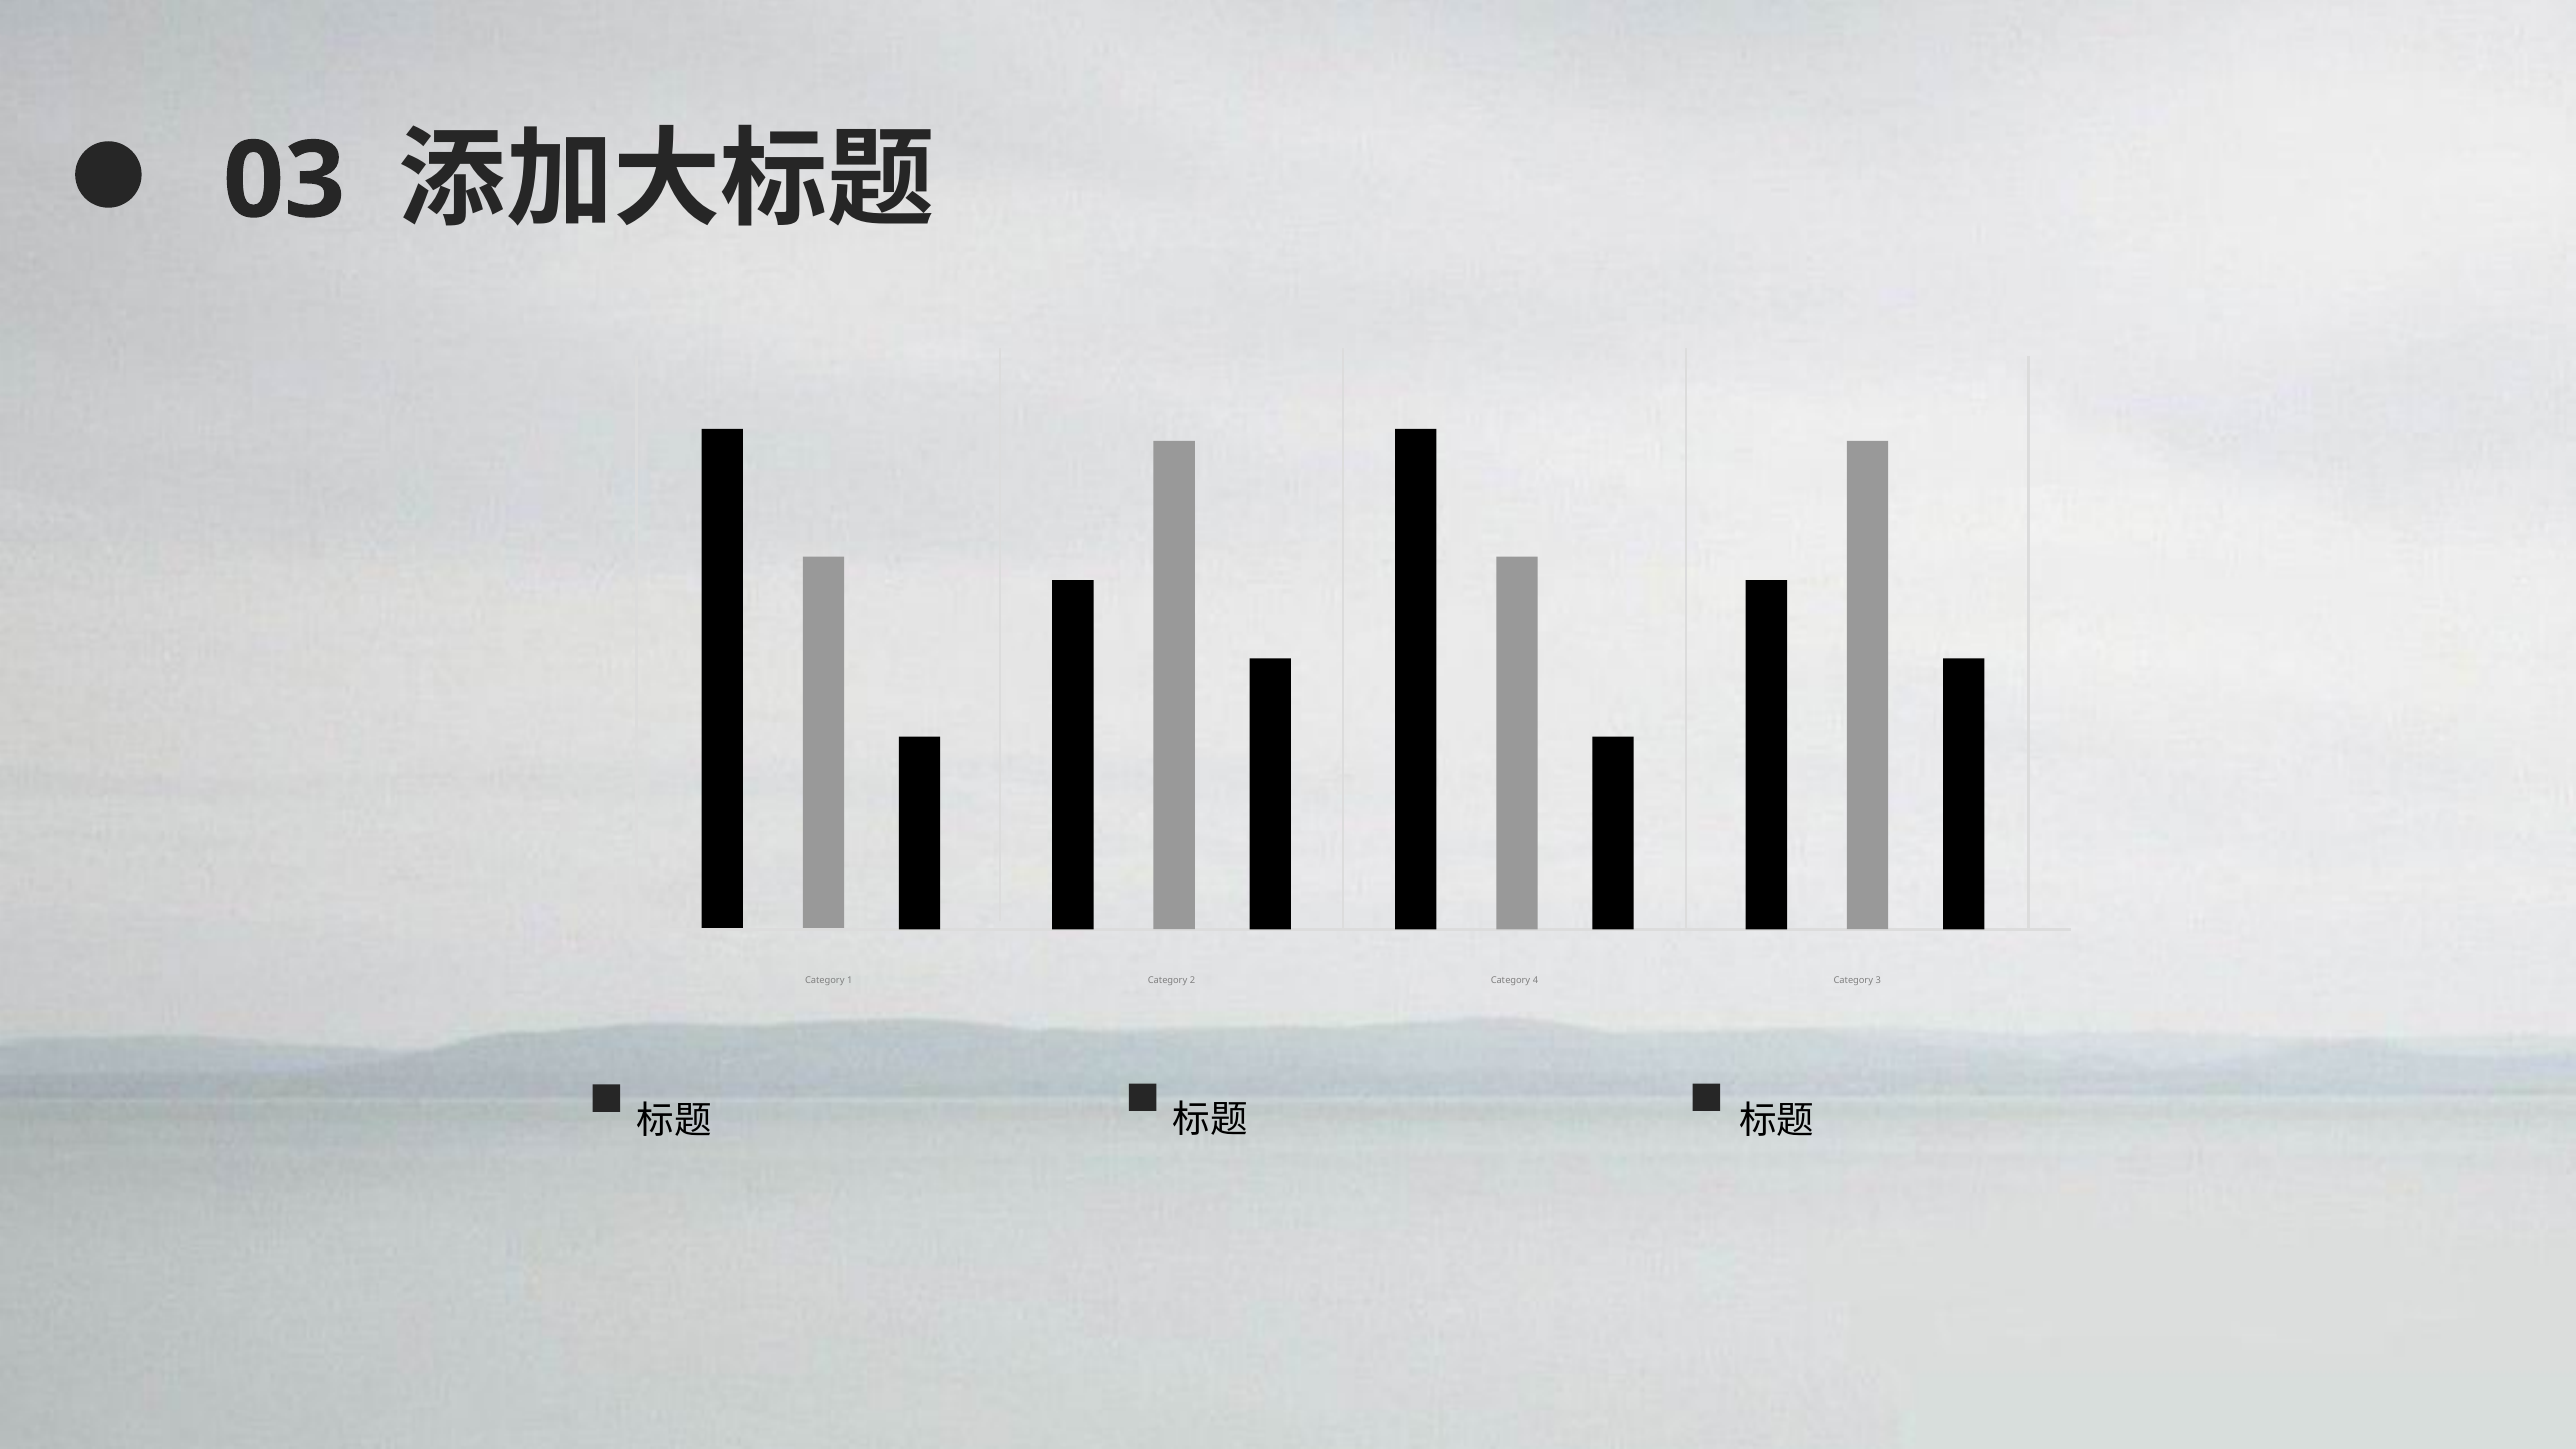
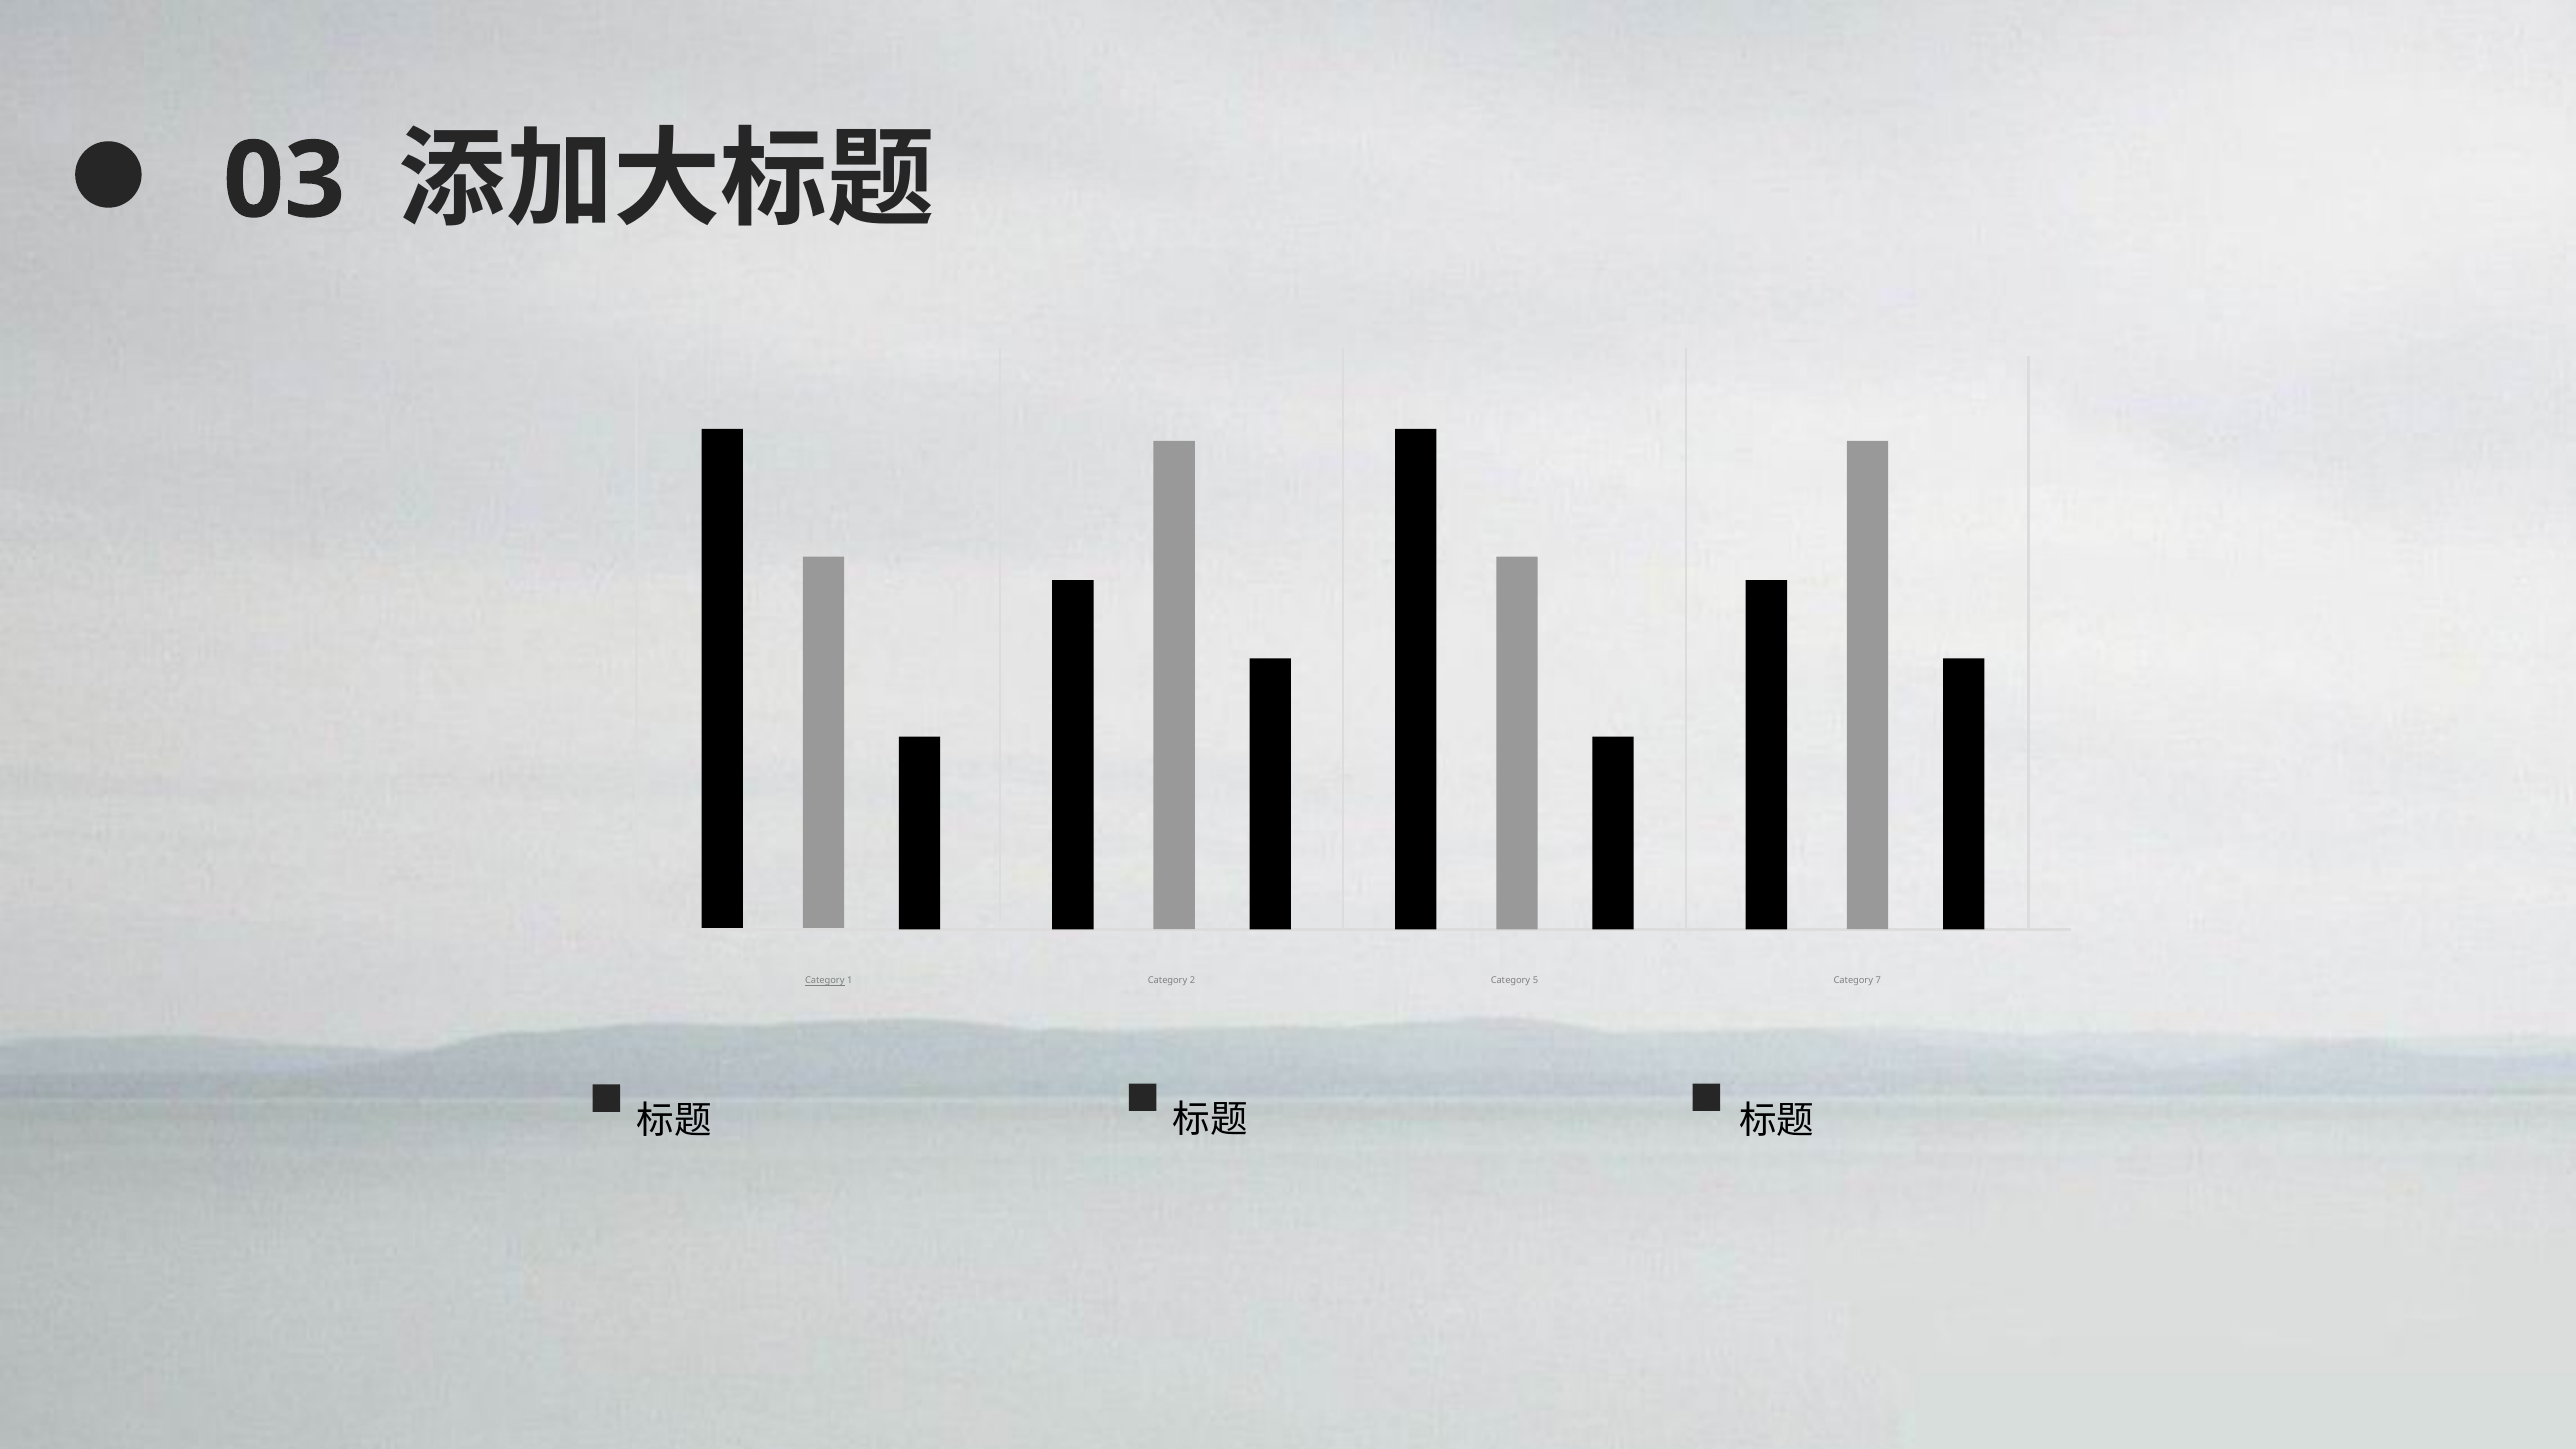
Category underline: none -> present (825, 981)
4: 4 -> 5 (1536, 981)
3: 3 -> 7 (1878, 981)
